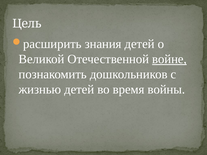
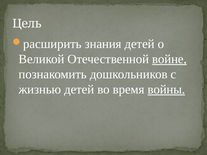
войны underline: none -> present (166, 90)
